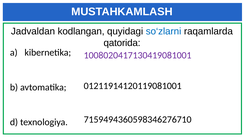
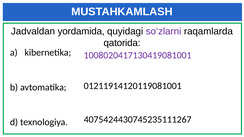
kodlangan: kodlangan -> yordamida (81, 31)
so‘zlarni colour: blue -> purple (164, 31)
7159494360598346276710: 7159494360598346276710 -> 4075424430745235111267 (138, 120)
